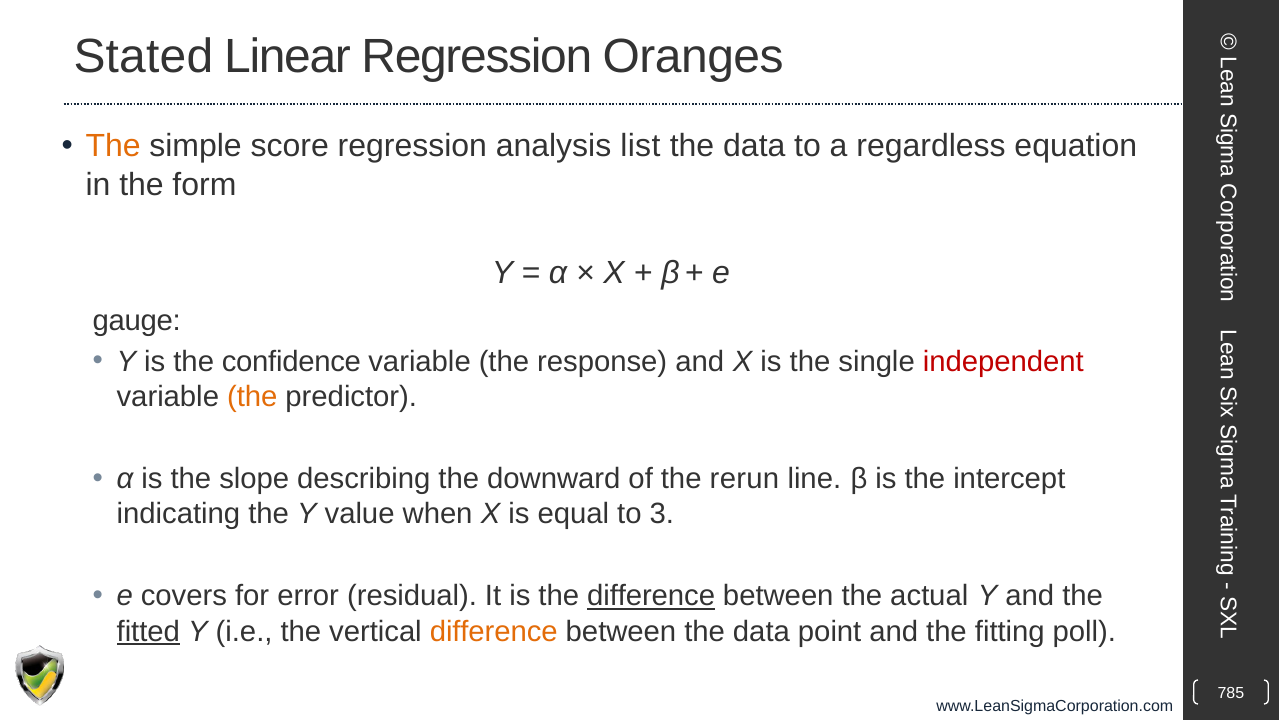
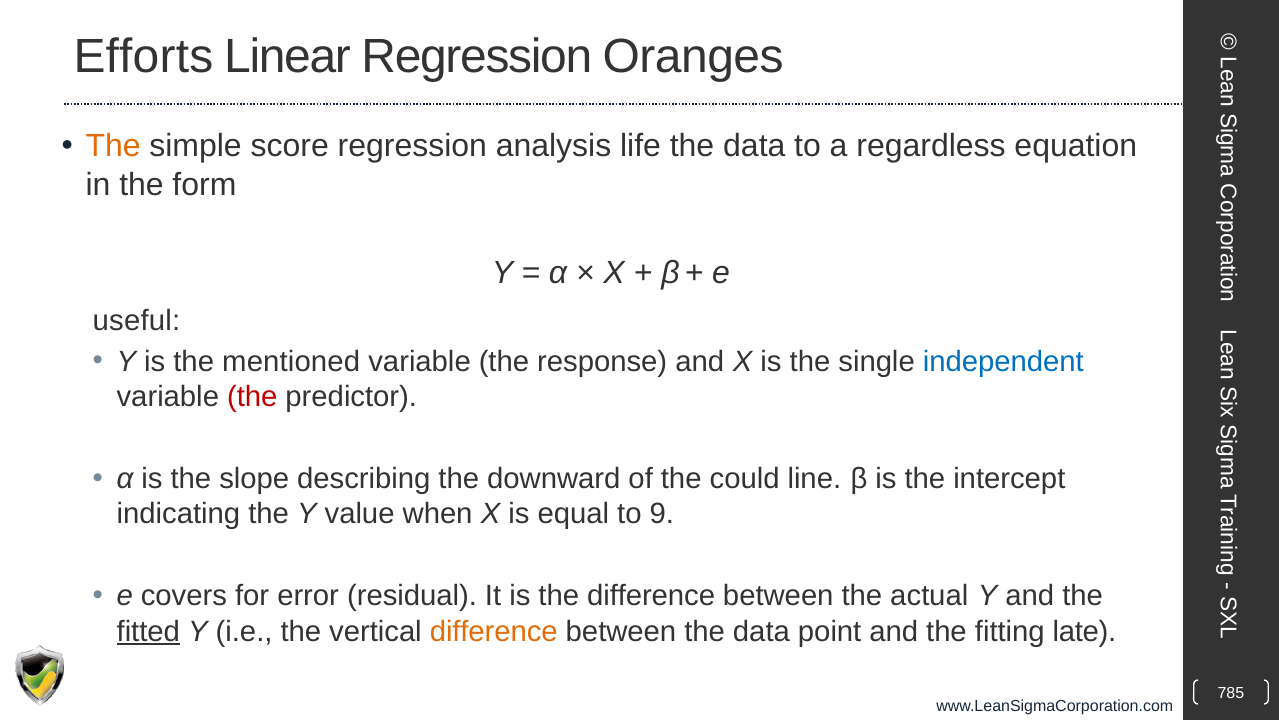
Stated: Stated -> Efforts (143, 57)
list: list -> life (641, 146)
gauge: gauge -> useful (136, 321)
confidence: confidence -> mentioned (291, 362)
independent colour: red -> blue (1003, 362)
the colour: orange -> red (252, 397)
rerun: rerun -> could (745, 479)
3: 3 -> 9 (662, 514)
difference underline: present -> none (651, 596)
poll: poll -> late (1085, 631)
